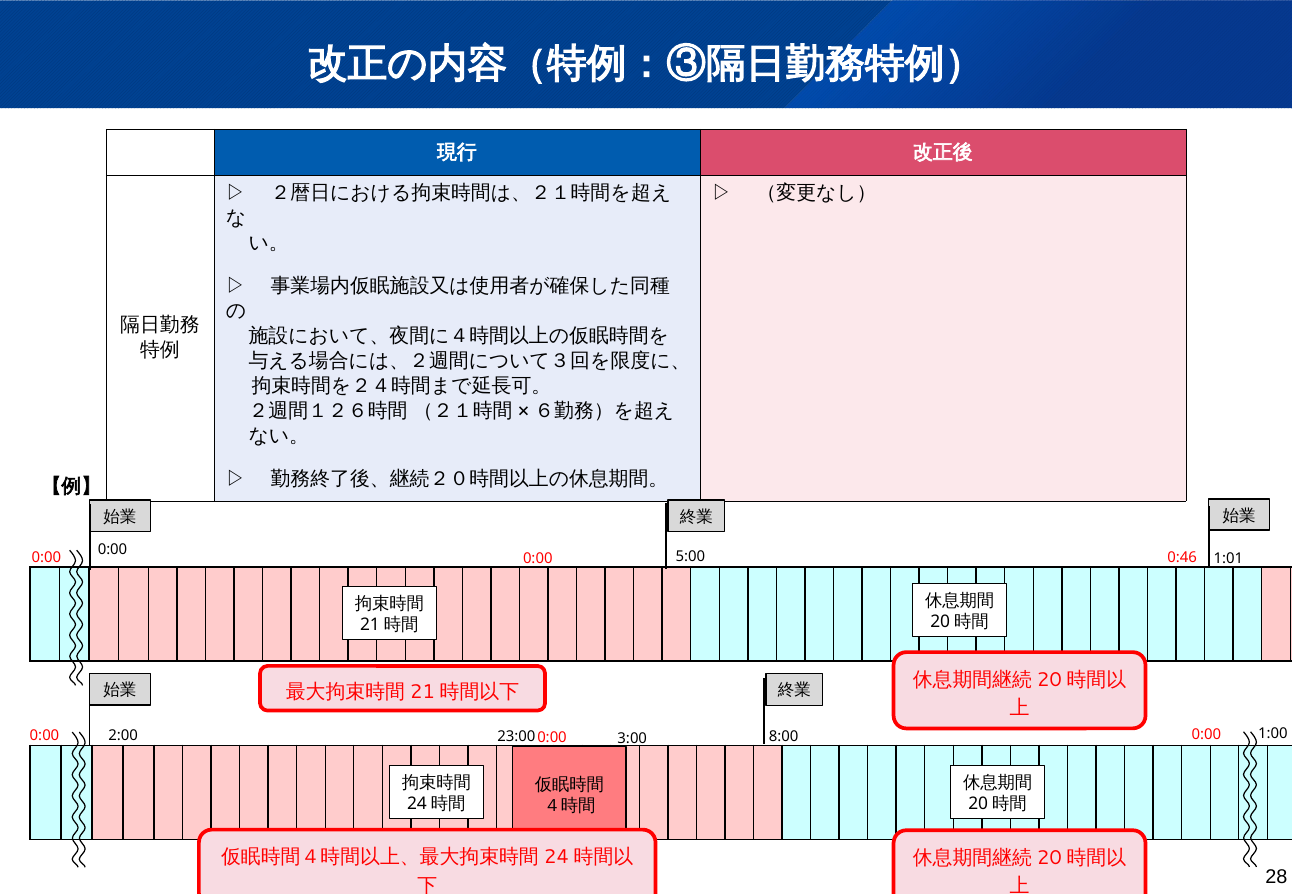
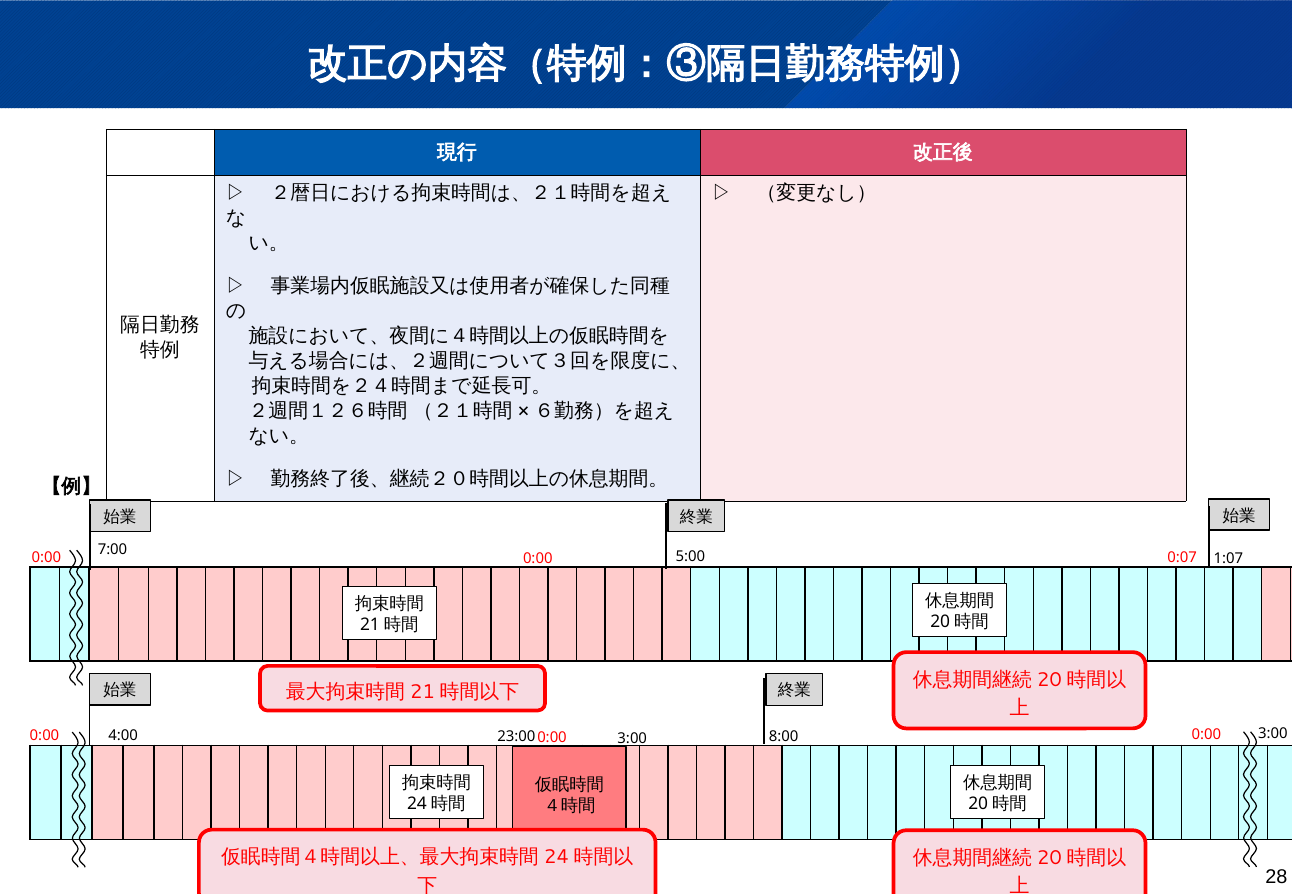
0:00: 0:00 -> 7:00 (113, 550)
1:01: 1:01 -> 1:07 (1228, 559)
0:46: 0:46 -> 0:07 (1182, 558)
1:00: 1:00 -> 3:00 (1273, 734)
2:00: 2:00 -> 4:00 (123, 736)
